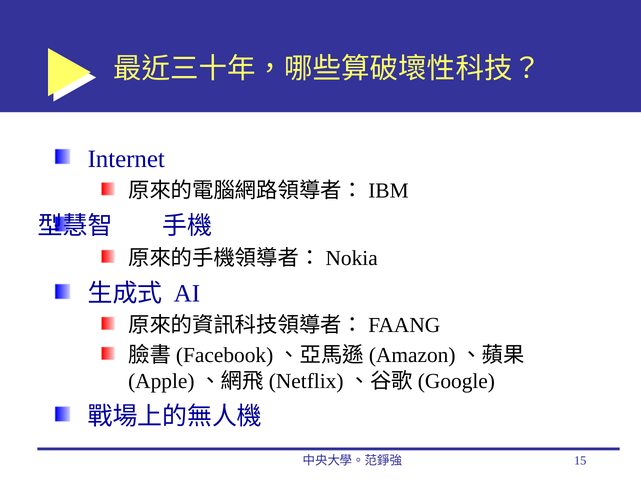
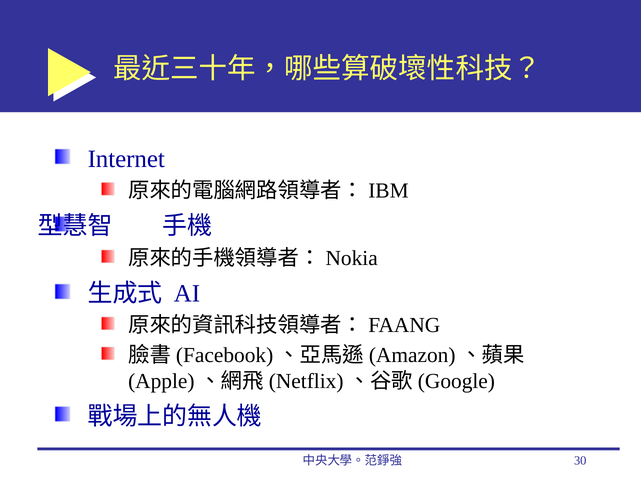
15: 15 -> 30 (580, 460)
